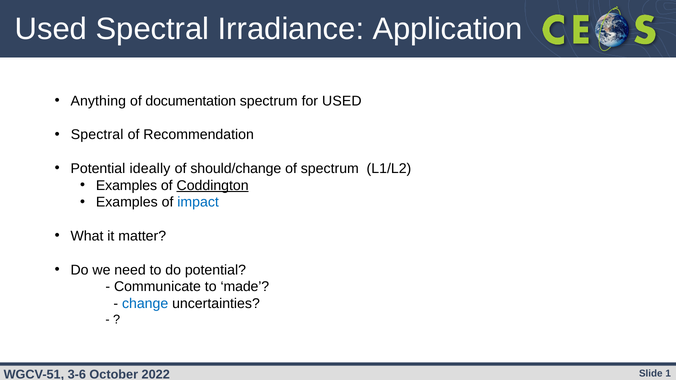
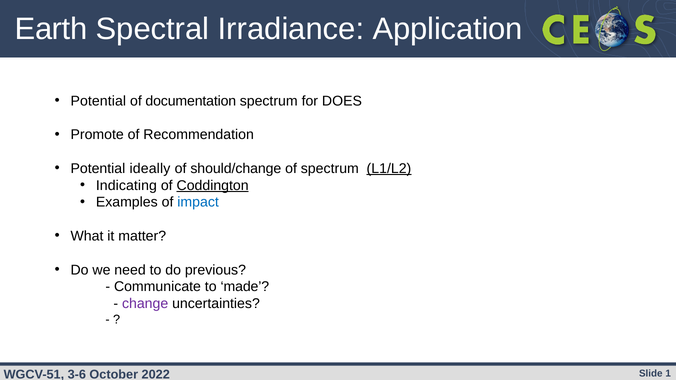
Used: Used -> Earth (51, 29)
Anything: Anything -> Potential (98, 101)
for USED: USED -> DOES (342, 101)
Spectral: Spectral -> Promote (97, 135)
L1/L2 underline: none -> present (389, 169)
Examples: Examples -> Indicating (126, 186)
do potential: potential -> previous (215, 270)
change colour: blue -> purple (145, 304)
